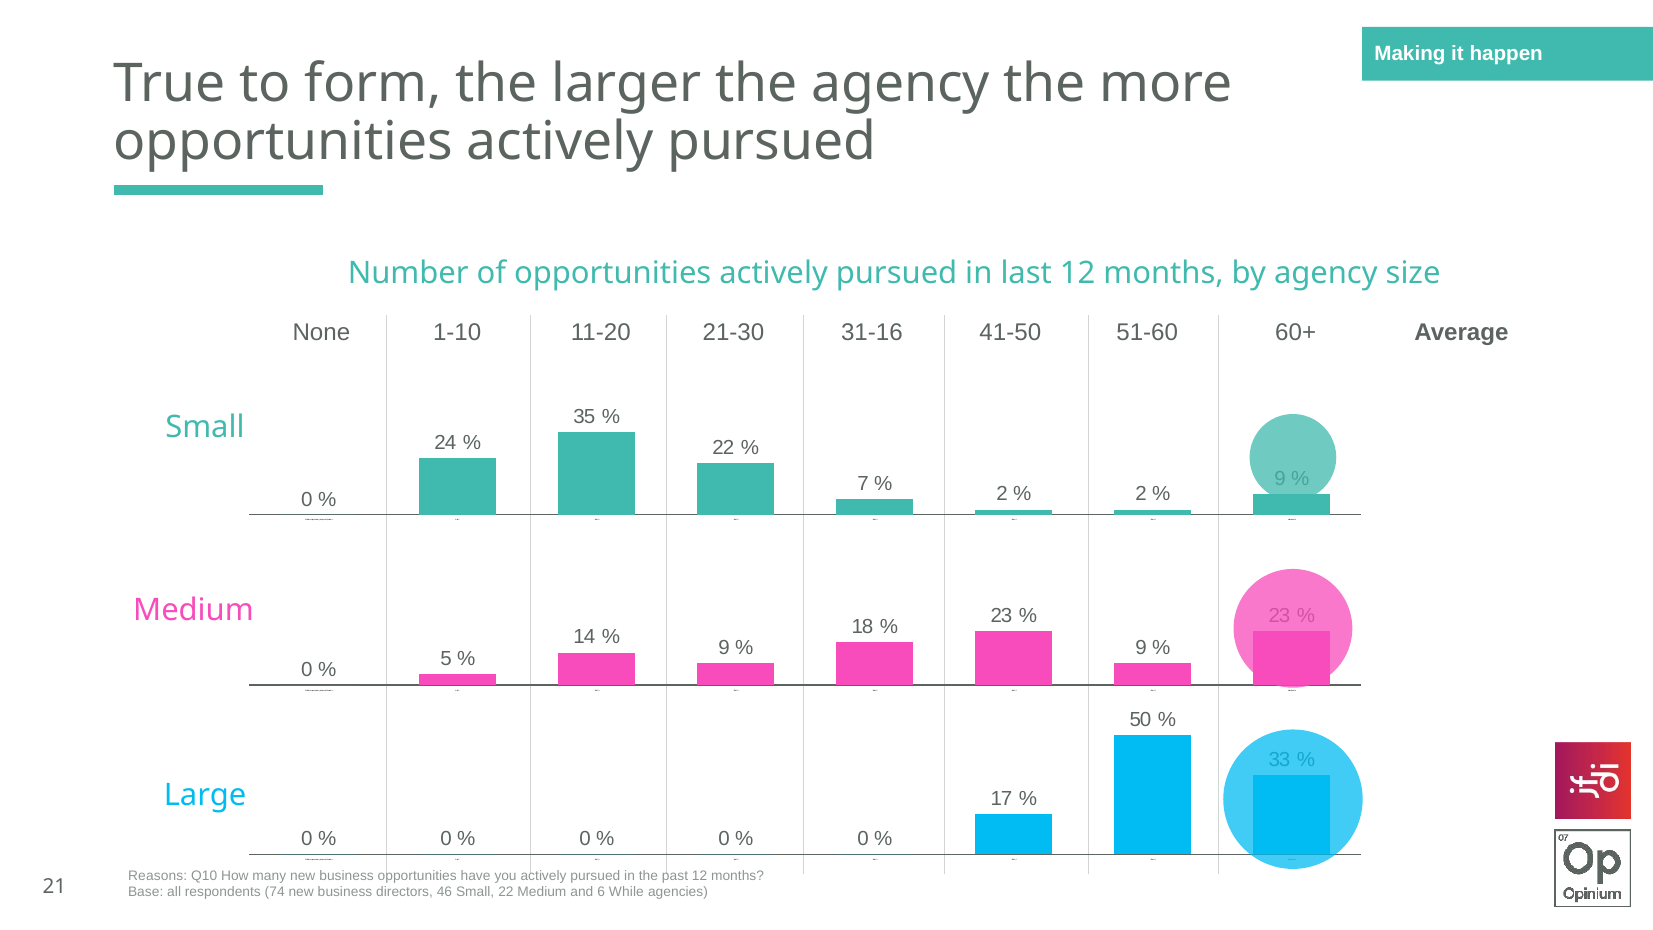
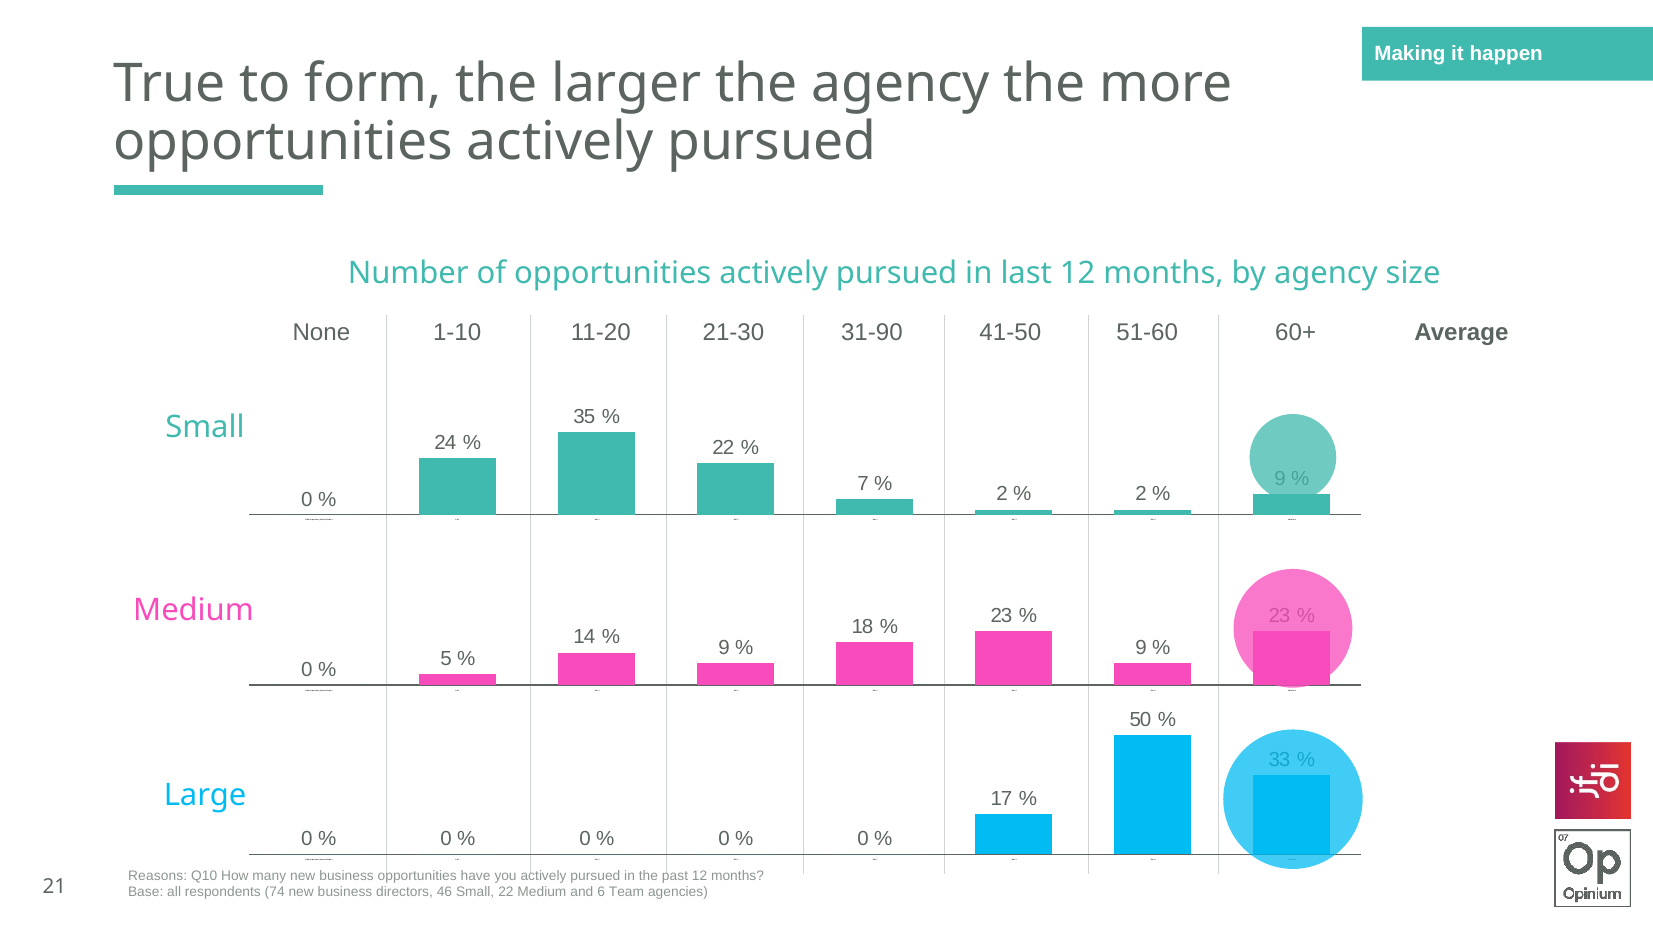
31-16: 31-16 -> 31-90 (872, 333)
While: While -> Team (626, 892)
